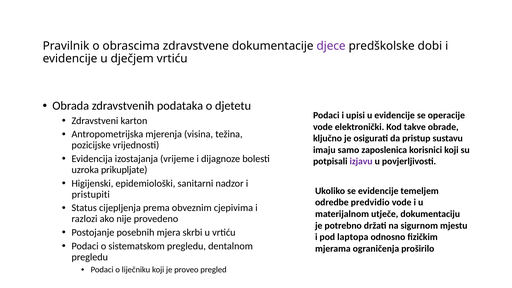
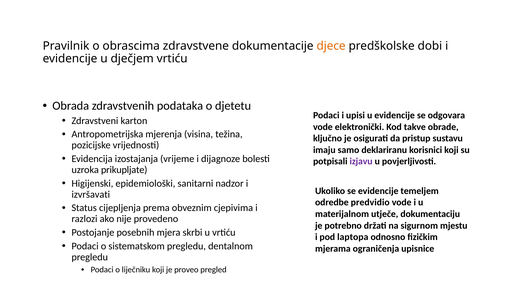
djece colour: purple -> orange (331, 46)
operacije: operacije -> odgovara (446, 115)
zaposlenica: zaposlenica -> deklariranu (384, 150)
pristupiti: pristupiti -> izvršavati (91, 194)
proširilo: proširilo -> upisnice (418, 249)
